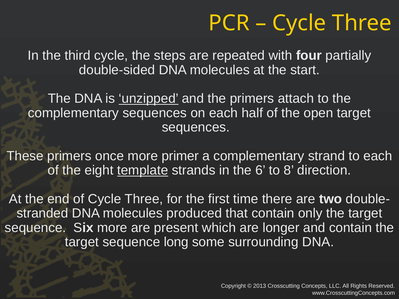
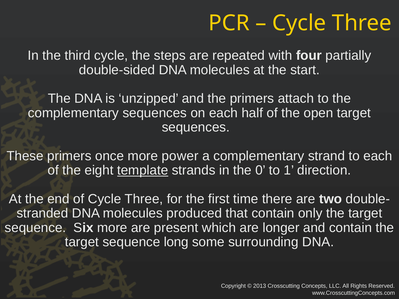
unzipped underline: present -> none (149, 99)
primer: primer -> power (180, 156)
6: 6 -> 0 (261, 170)
8: 8 -> 1 (289, 170)
